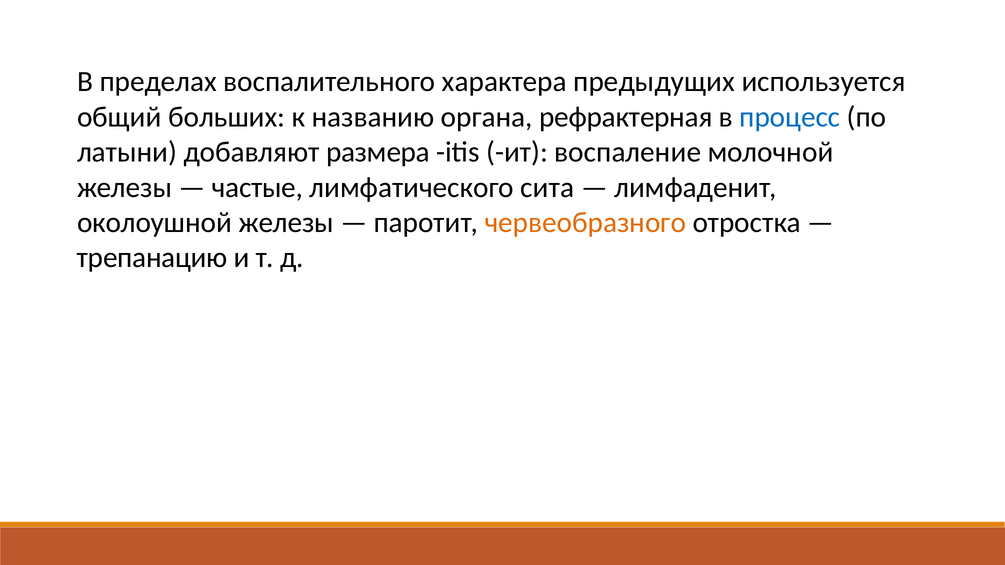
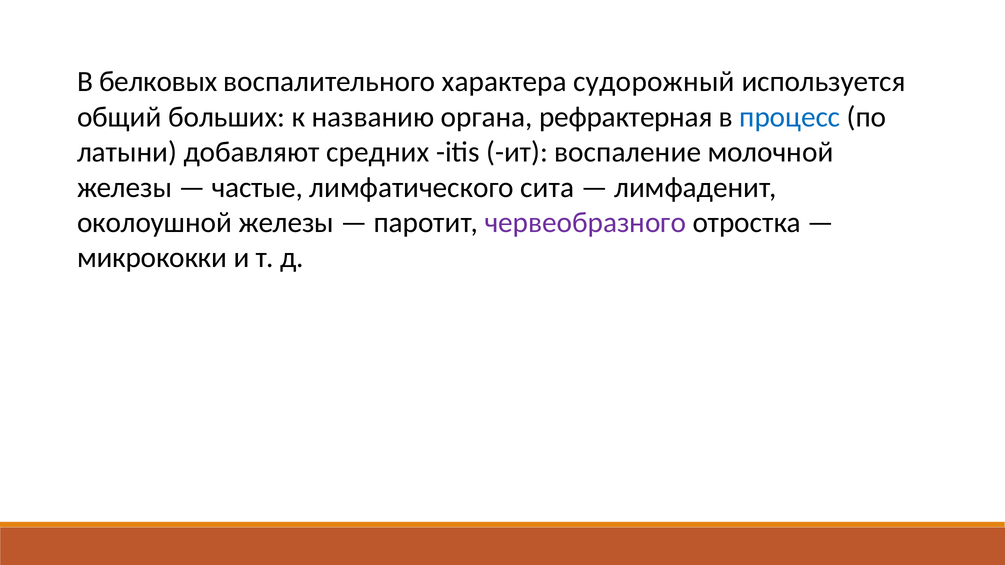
пределах: пределах -> белковых (158, 82)
предыдущих: предыдущих -> судорожный (654, 82)
размера: размера -> средних (378, 152)
червеобразного colour: orange -> purple (585, 223)
трепанацию: трепанацию -> микрококки (152, 258)
